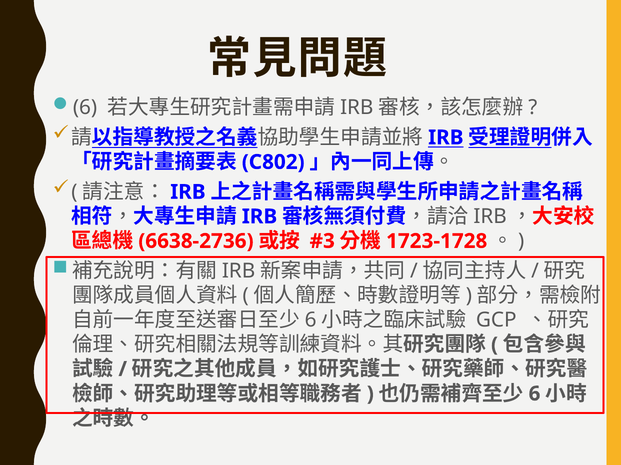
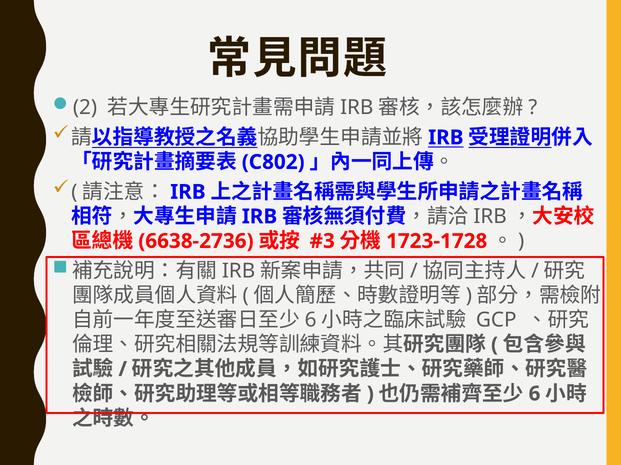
6: 6 -> 2 (85, 108)
